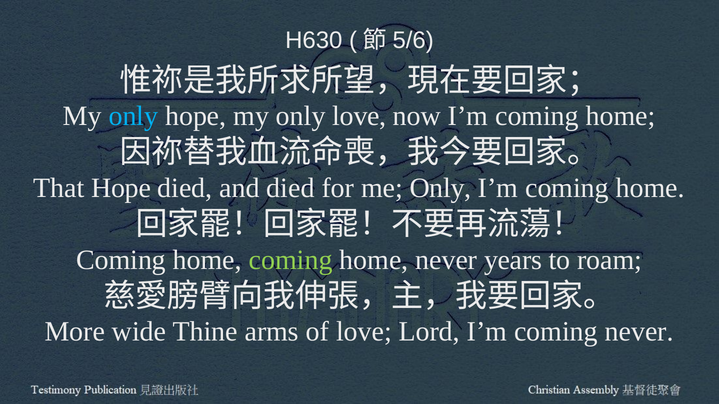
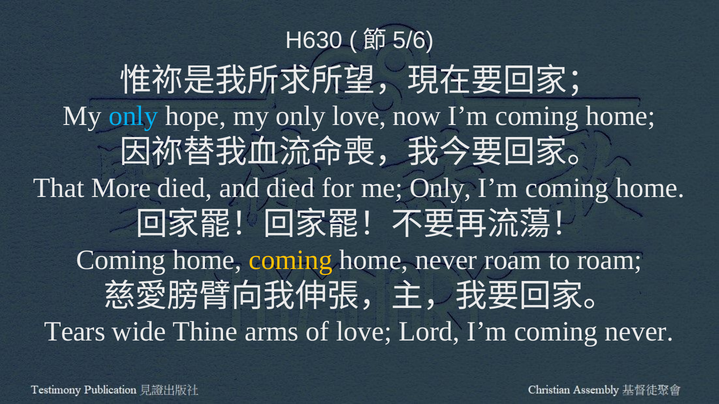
That Hope: Hope -> More (121, 188)
coming colour: light green -> yellow (291, 260)
never years: years -> roam (513, 260)
More: More -> Tears (75, 332)
